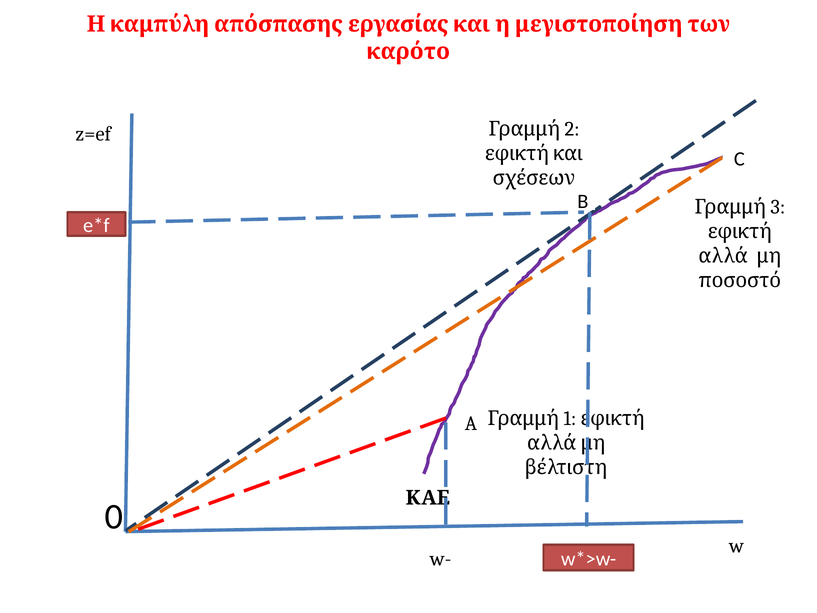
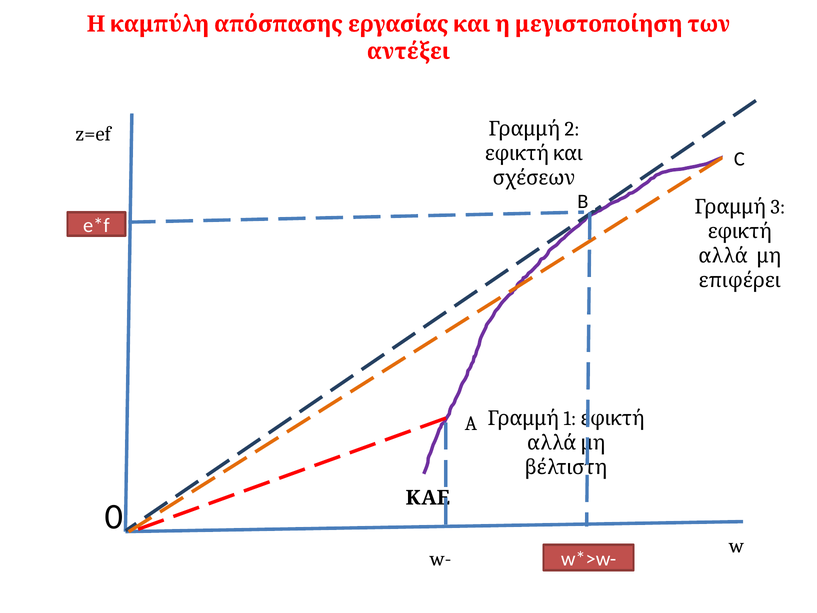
καρότο: καρότο -> αντέξει (408, 51)
ποσοστό: ποσοστό -> επιφέρει (740, 280)
